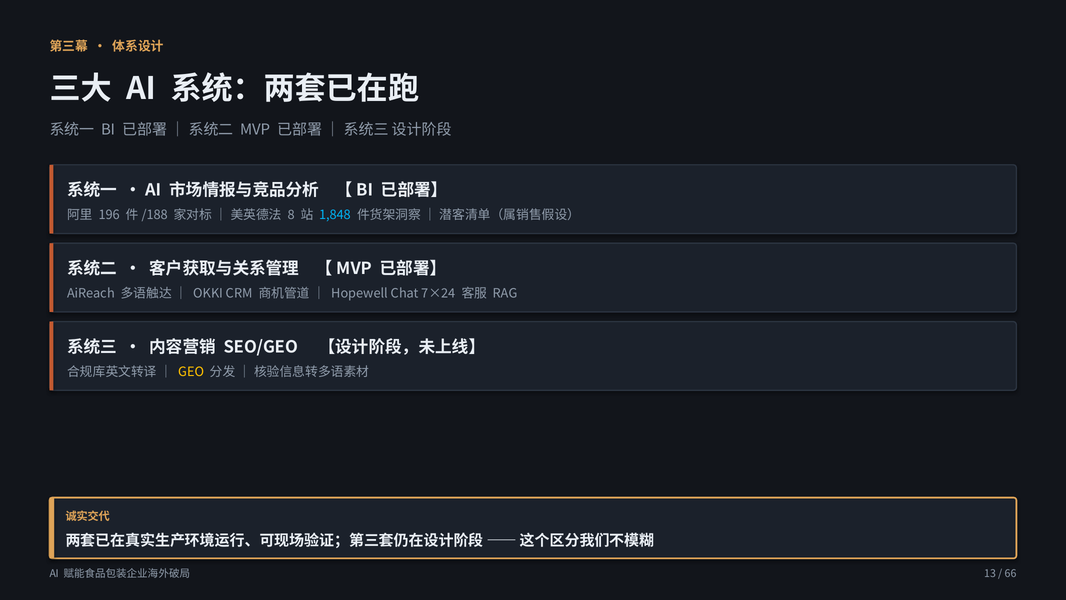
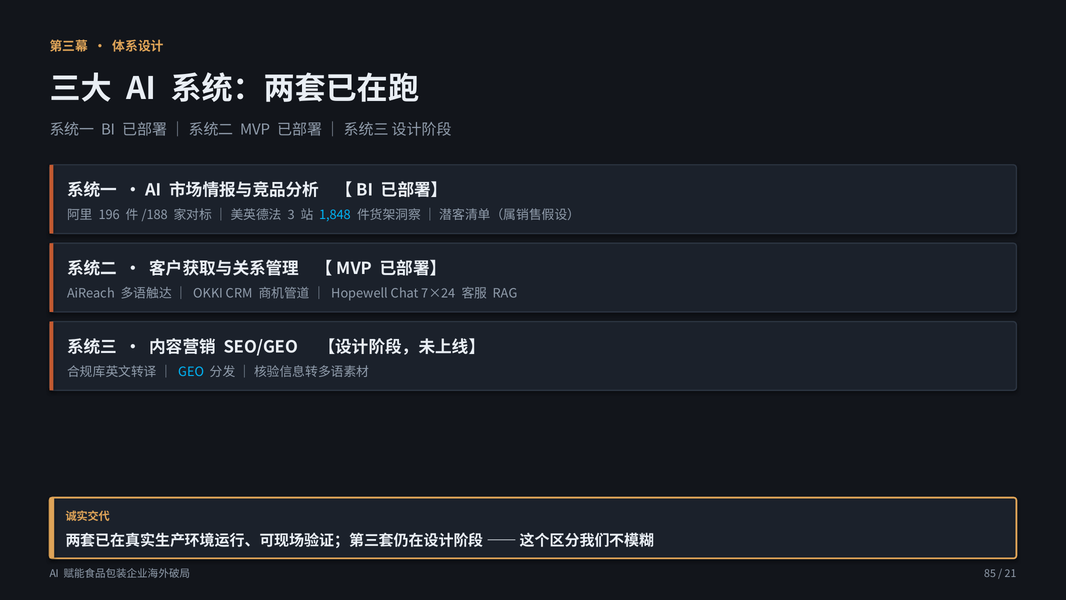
8: 8 -> 3 (291, 215)
GEO colour: yellow -> light blue (191, 372)
13: 13 -> 85 (990, 573)
66: 66 -> 21 (1011, 573)
